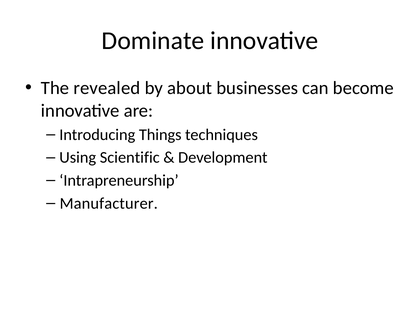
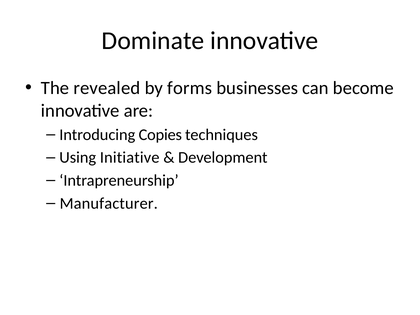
about: about -> forms (190, 88)
Things: Things -> Copies (160, 135)
Scientific: Scientific -> Initiative (130, 158)
